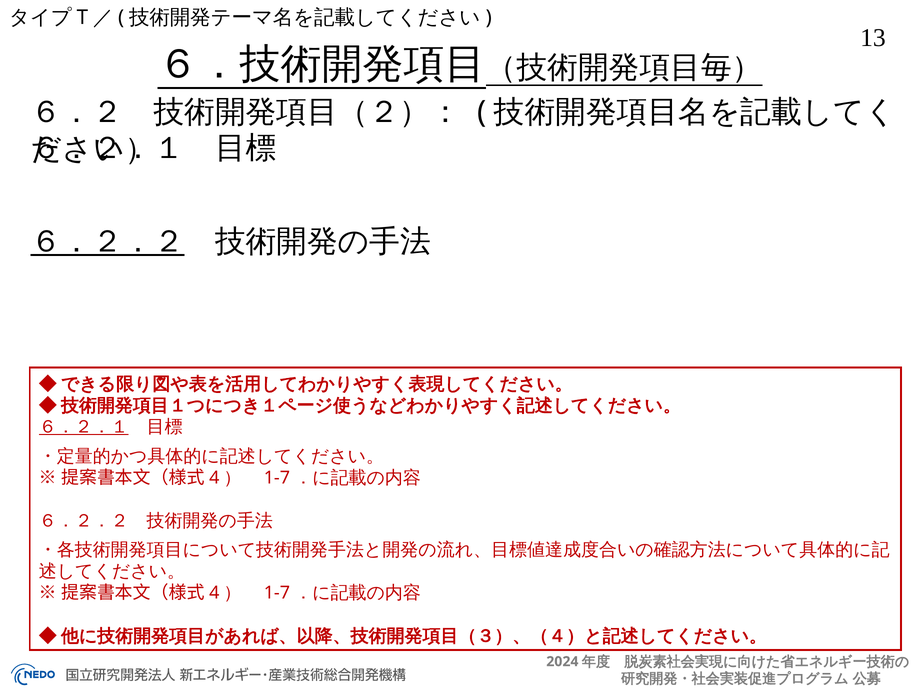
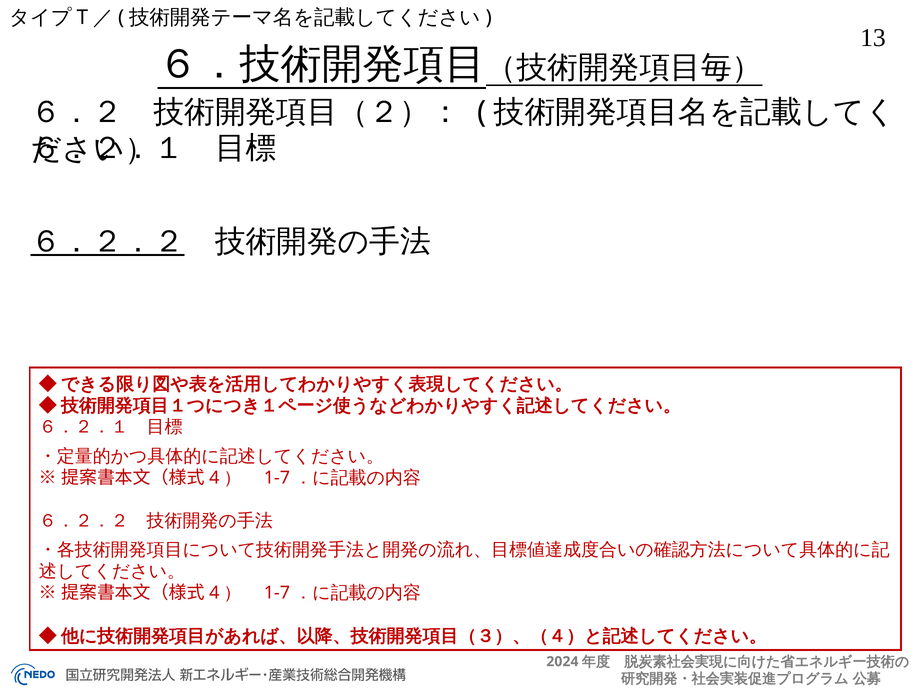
６．２．１ underline: present -> none (84, 427)
